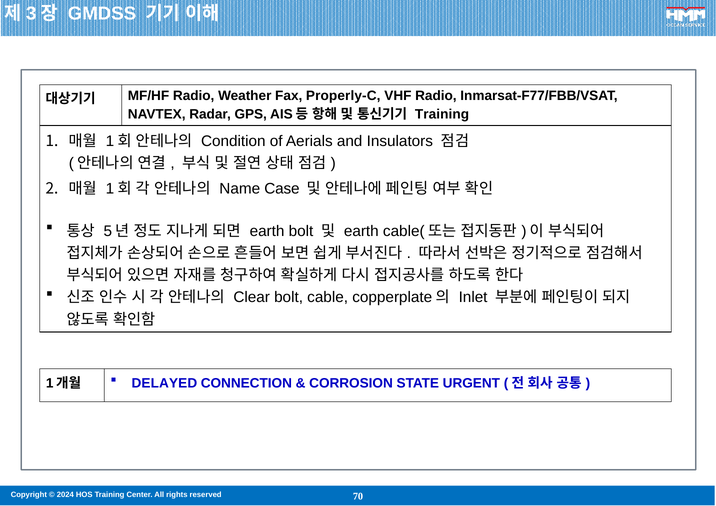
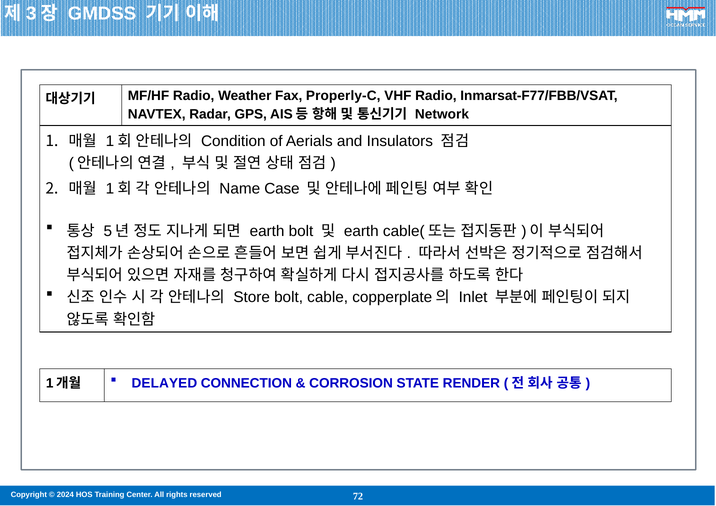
Training: Training -> Network (442, 114)
Clear: Clear -> Store (252, 298)
URGENT: URGENT -> RENDER (471, 383)
70: 70 -> 72 (358, 497)
